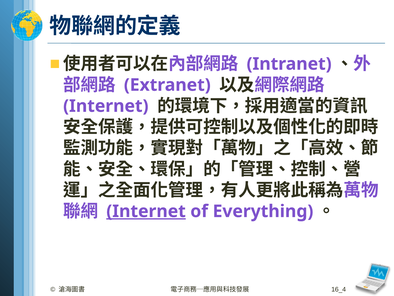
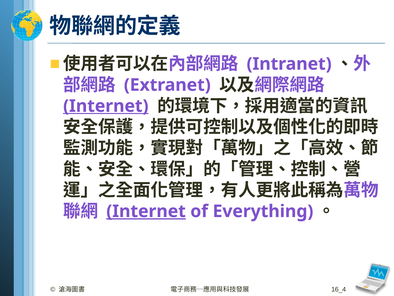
Internet underline: none -> present (106, 106)
